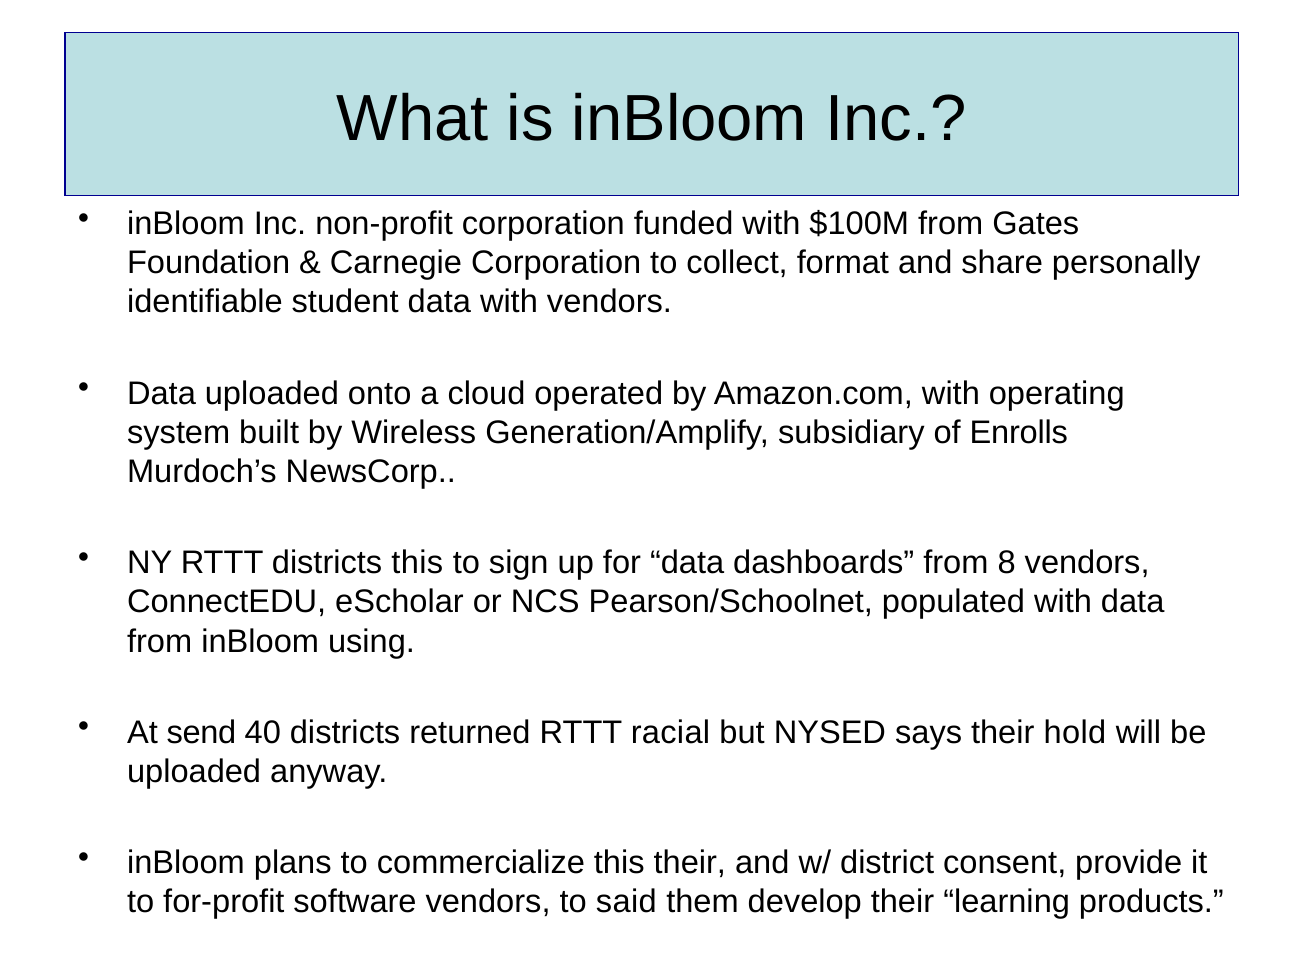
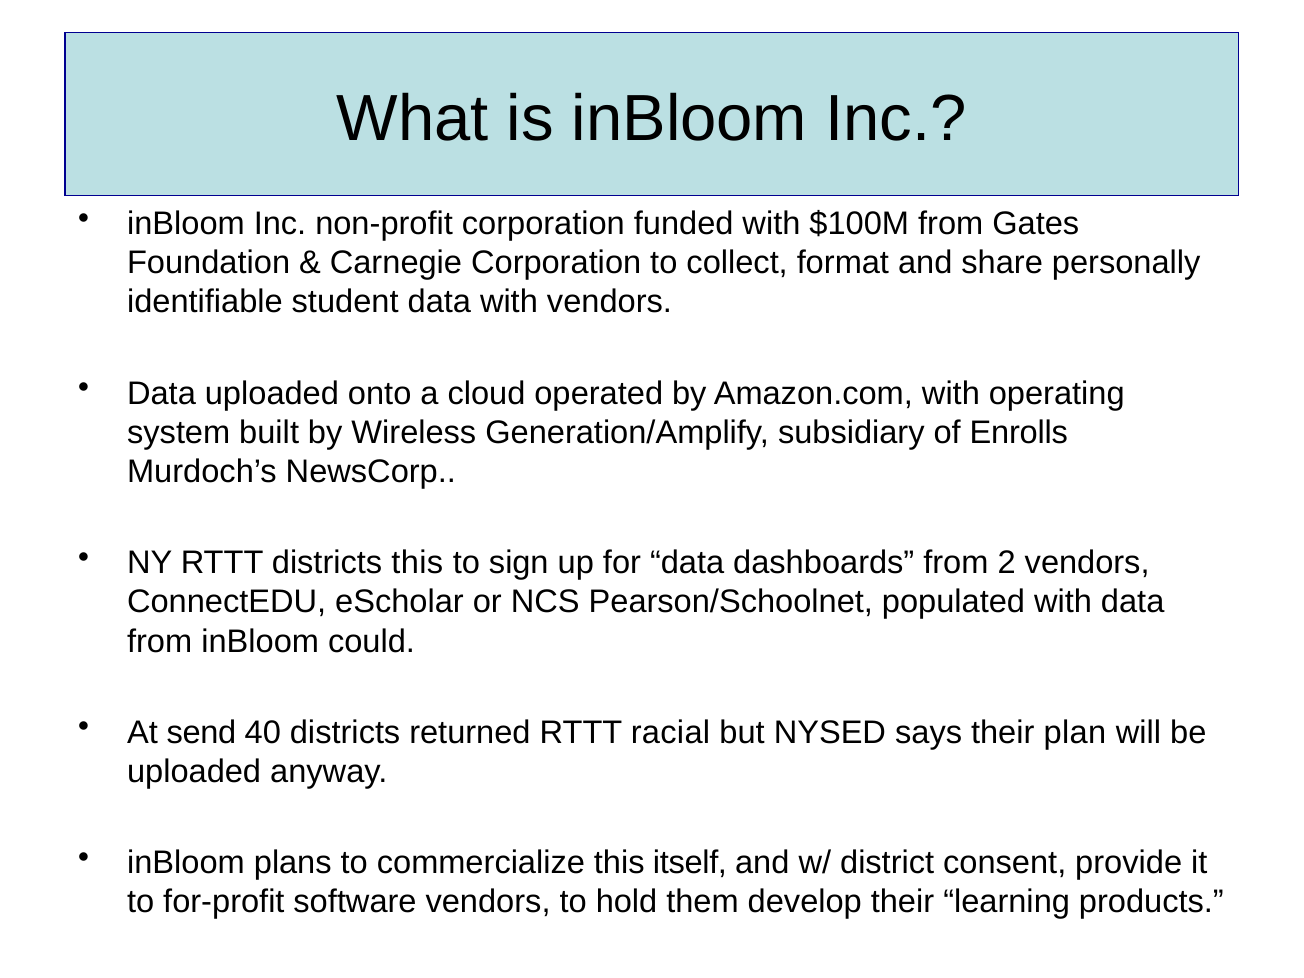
8: 8 -> 2 (1007, 563)
using: using -> could (371, 641)
hold: hold -> plan (1075, 733)
this their: their -> itself (690, 863)
said: said -> hold (627, 902)
